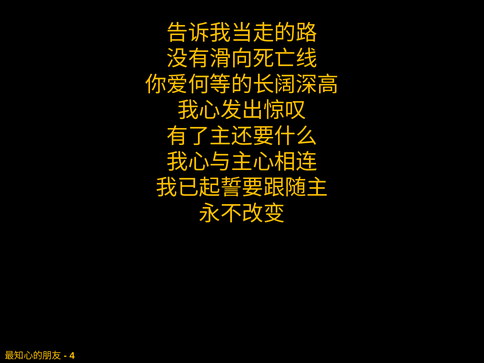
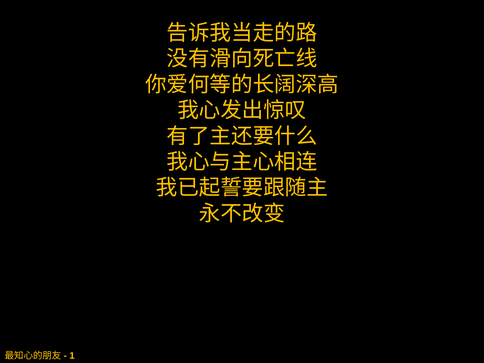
4: 4 -> 1 (72, 356)
